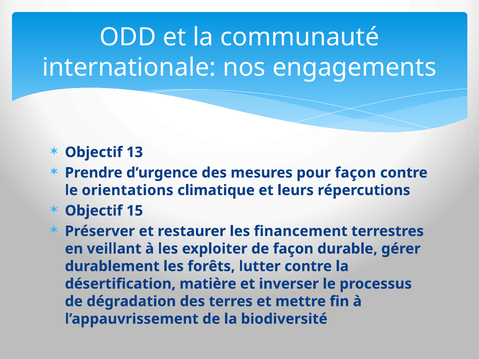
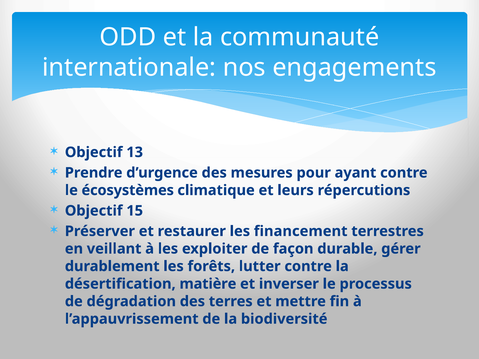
pour façon: façon -> ayant (355, 173)
orientations: orientations -> écosystèmes (128, 190)
